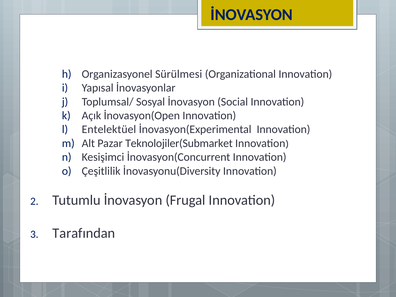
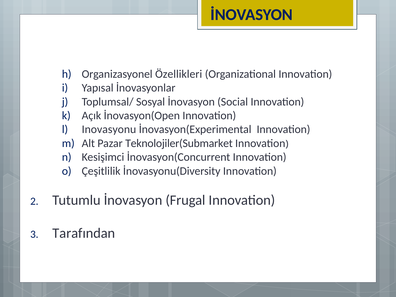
Sürülmesi: Sürülmesi -> Özellikleri (179, 74)
Entelektüel: Entelektüel -> Inovasyonu (109, 129)
